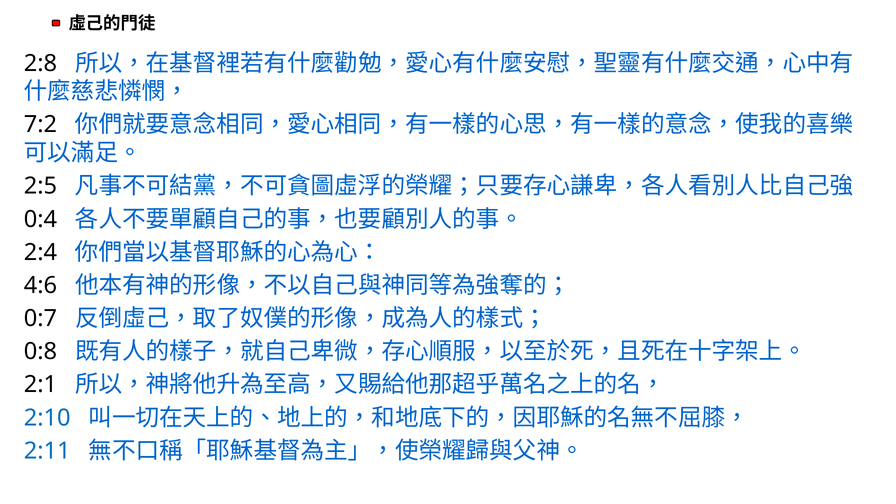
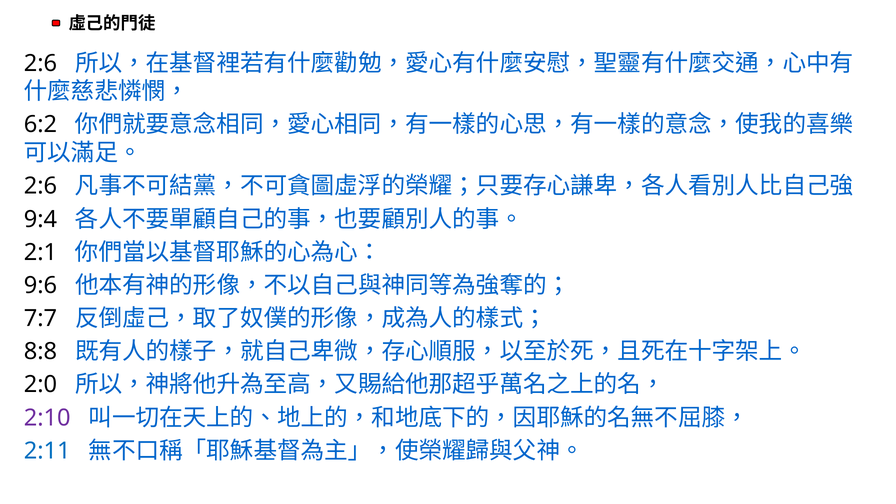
2:8: 2:8 -> 2:6 (40, 63)
7:2: 7:2 -> 6:2 (40, 125)
2:5: 2:5 -> 2:6 (40, 186)
0:4: 0:4 -> 9:4 (40, 219)
2:4: 2:4 -> 2:1 (40, 252)
4:6: 4:6 -> 9:6 (40, 285)
0:7: 0:7 -> 7:7 (40, 319)
0:8: 0:8 -> 8:8 (40, 352)
2:1: 2:1 -> 2:0 (40, 385)
2:10 colour: blue -> purple (47, 418)
